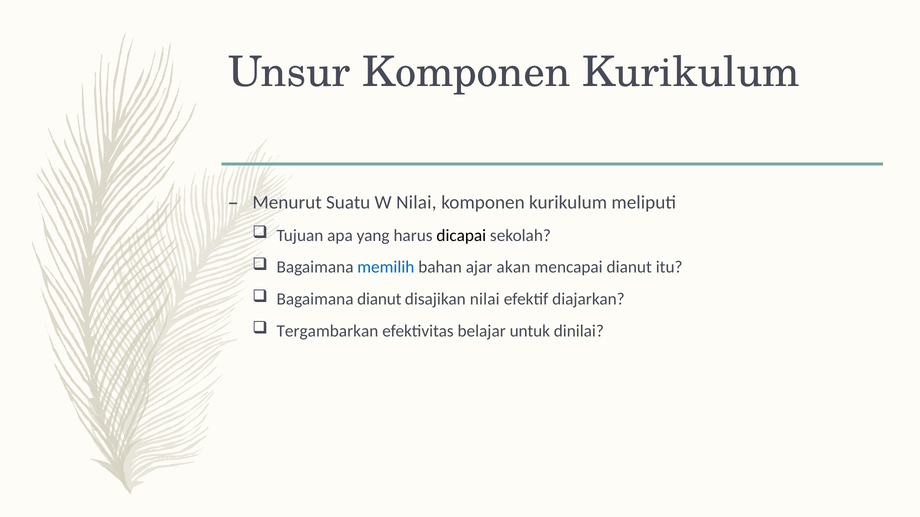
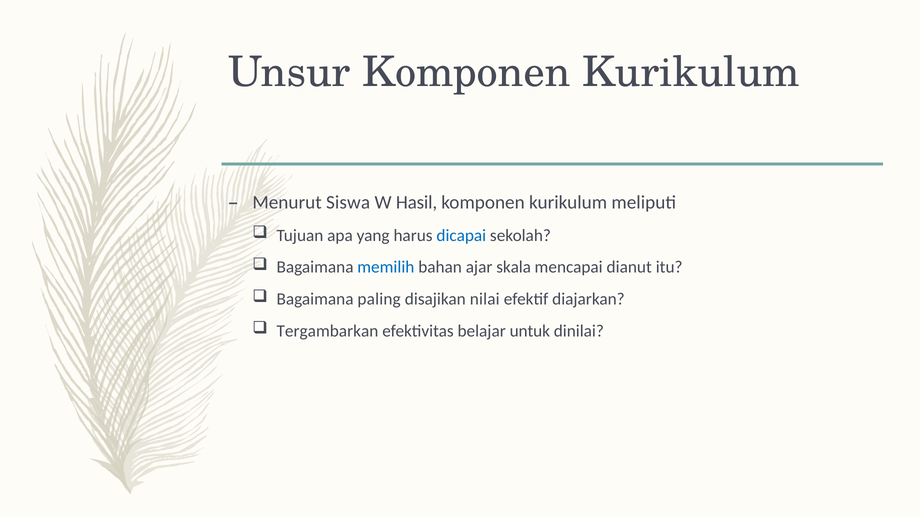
Suatu: Suatu -> Siswa (348, 203)
W Nilai: Nilai -> Hasil (417, 203)
dicapai colour: black -> blue (461, 236)
akan: akan -> skala (514, 268)
Bagaimana dianut: dianut -> paling (379, 299)
